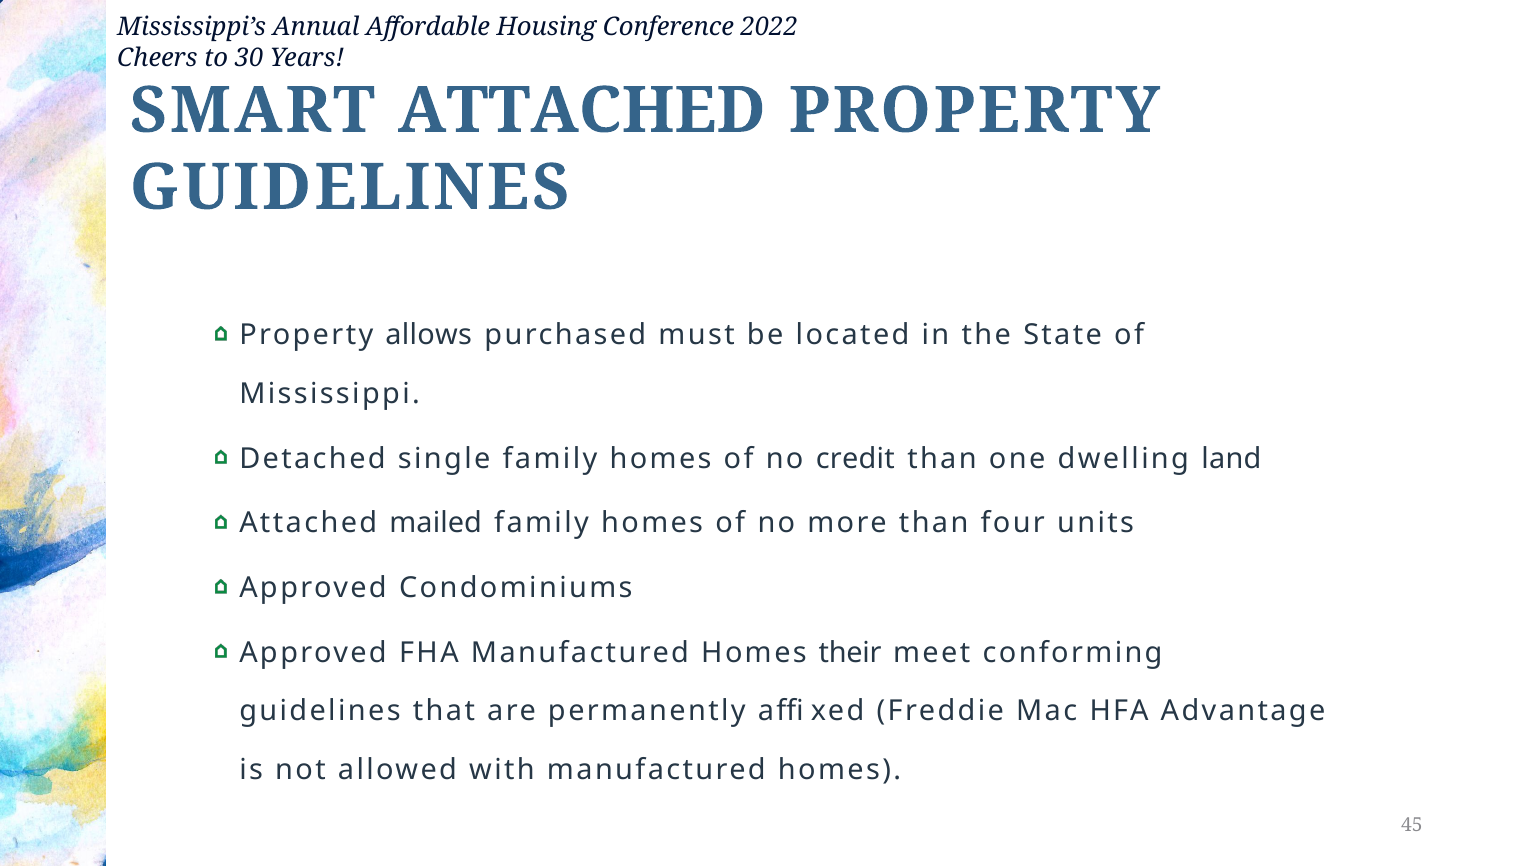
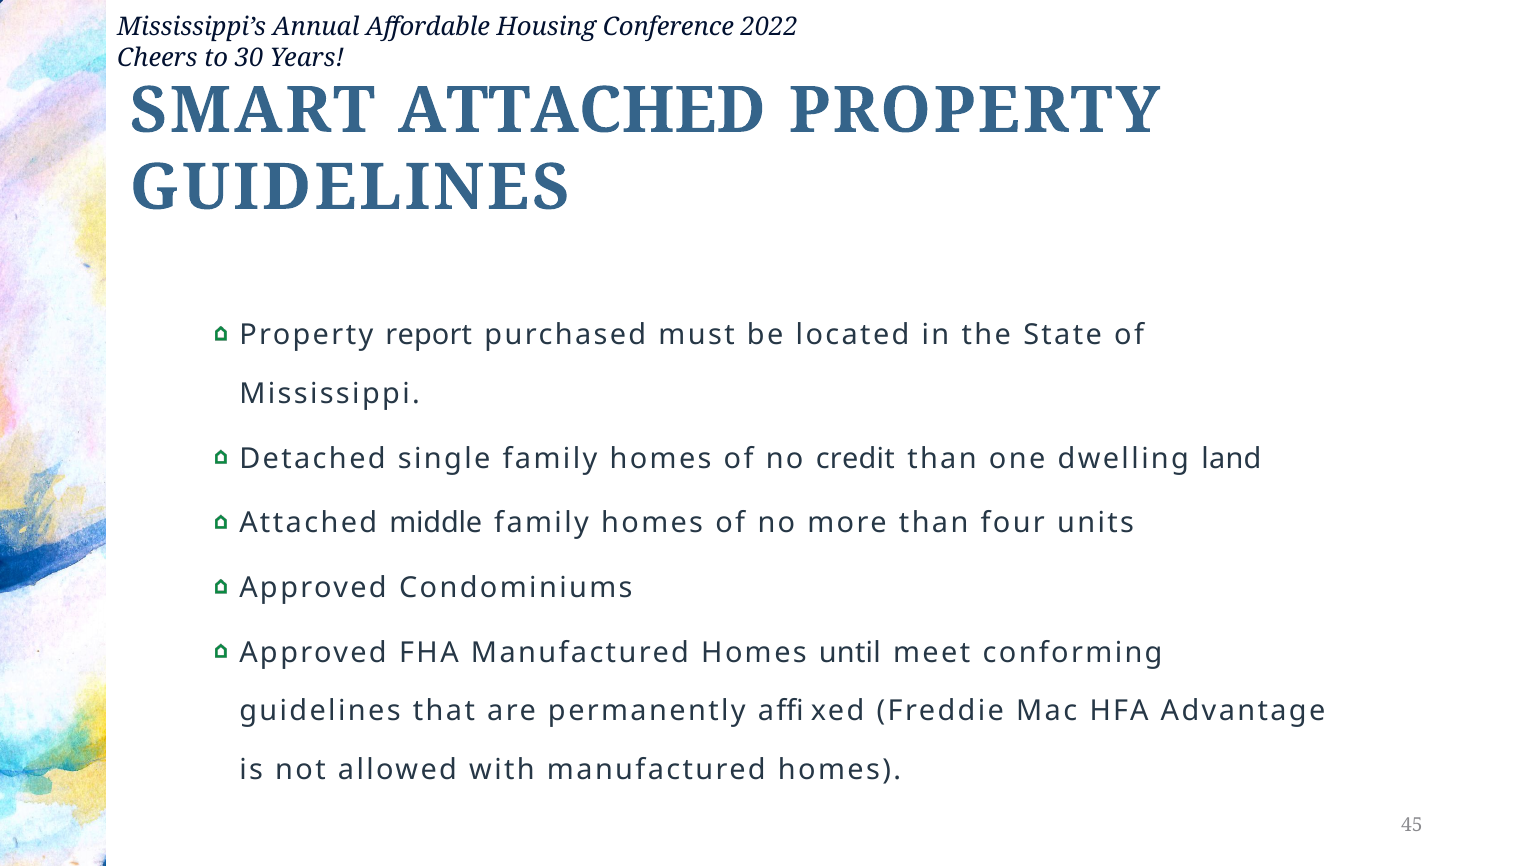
allows: allows -> report (429, 335)
mailed: mailed -> middle (436, 523)
their: their -> until (850, 653)
